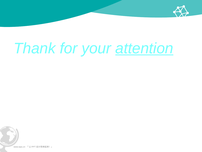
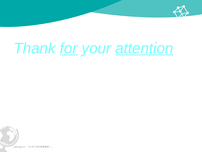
for underline: none -> present (69, 48)
